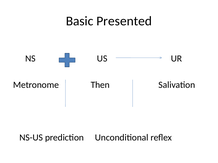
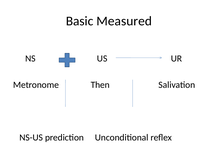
Presented: Presented -> Measured (124, 21)
